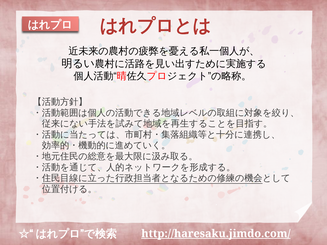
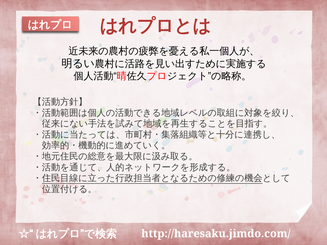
http://haresaku.jimdo.com/ underline: present -> none (216, 234)
